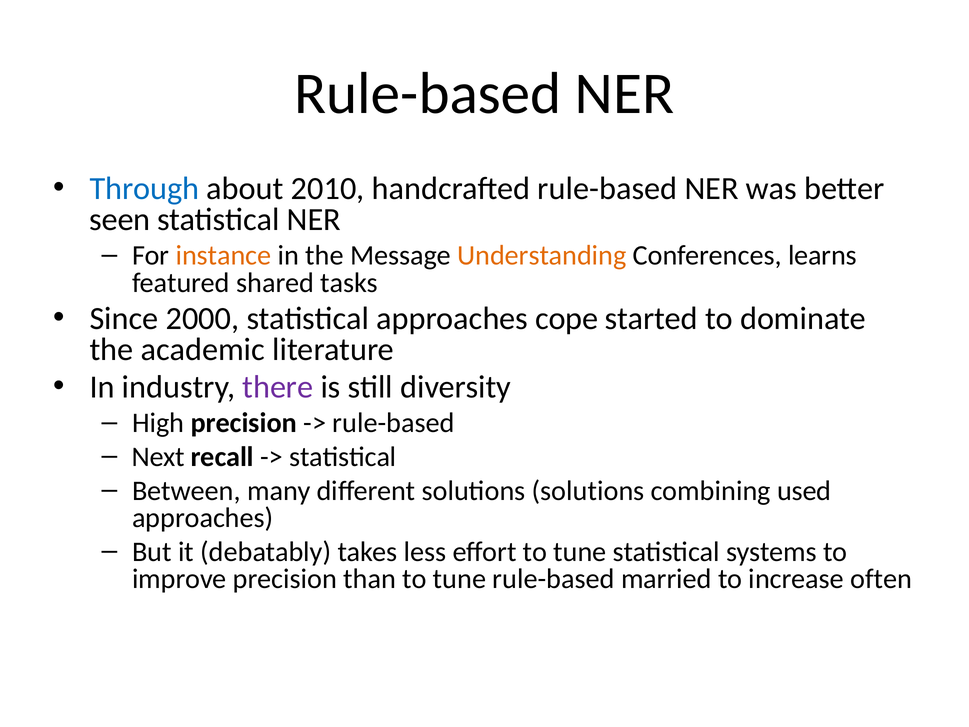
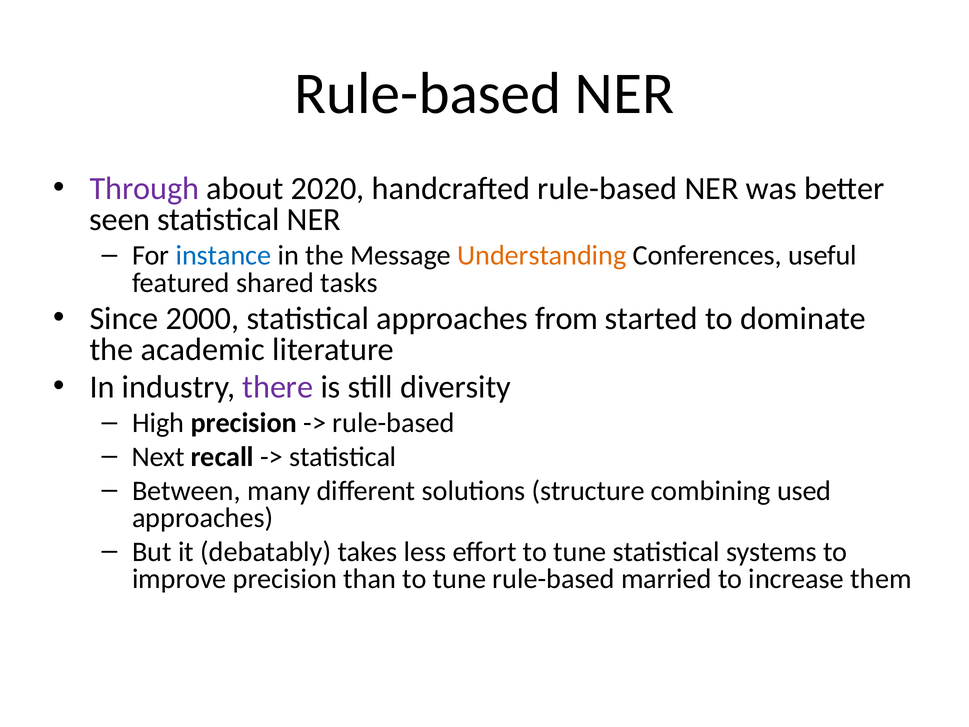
Through colour: blue -> purple (144, 189)
2010: 2010 -> 2020 (328, 189)
instance colour: orange -> blue (223, 256)
learns: learns -> useful (822, 256)
cope: cope -> from (567, 318)
solutions solutions: solutions -> structure (588, 491)
often: often -> them (881, 579)
